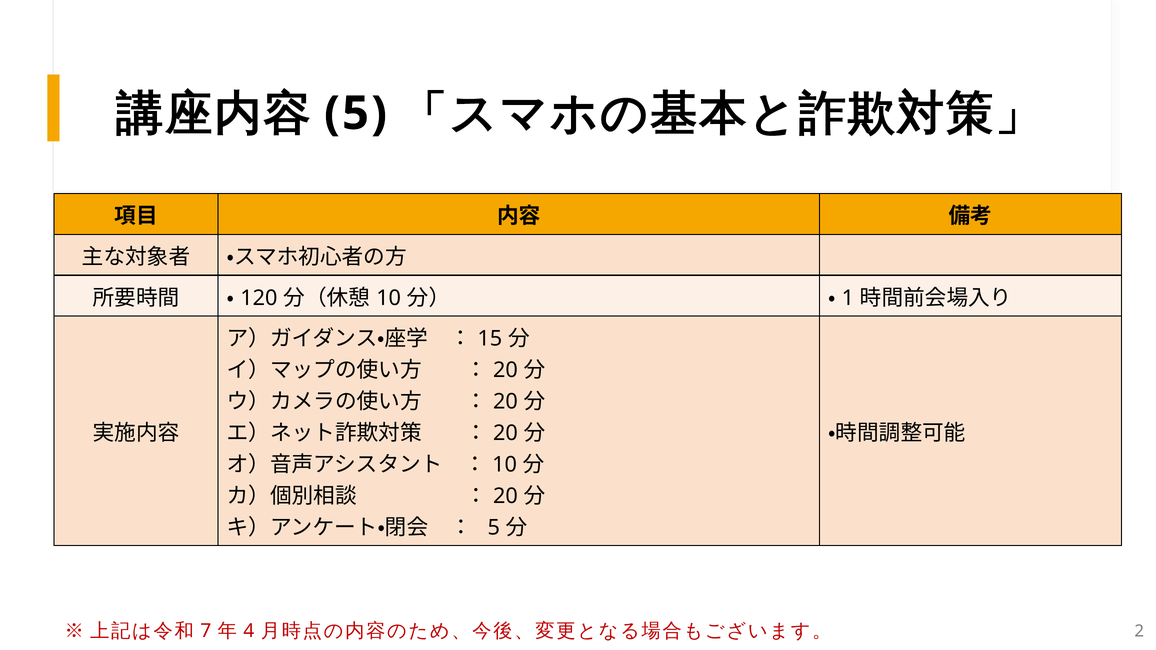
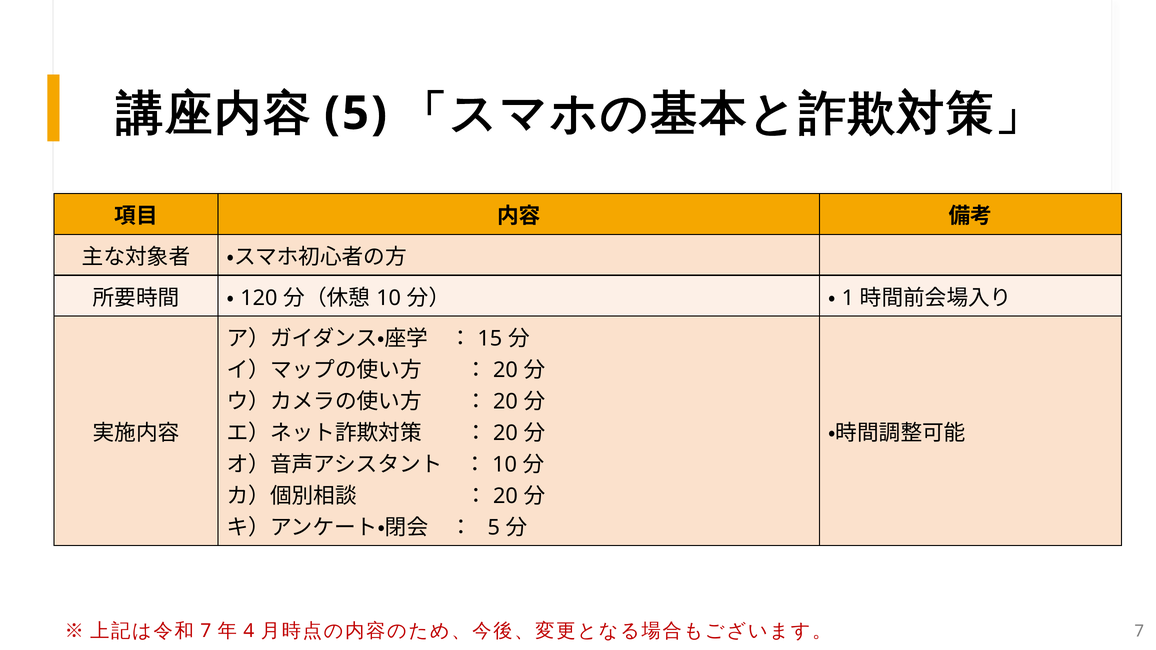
2: 2 -> 7 (1139, 632)
